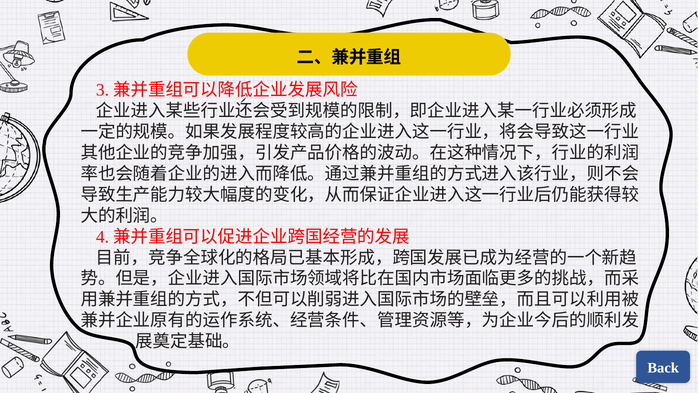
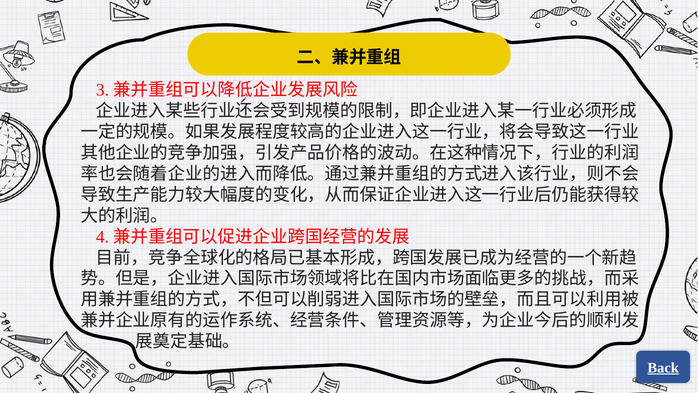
Back underline: none -> present (663, 367)
